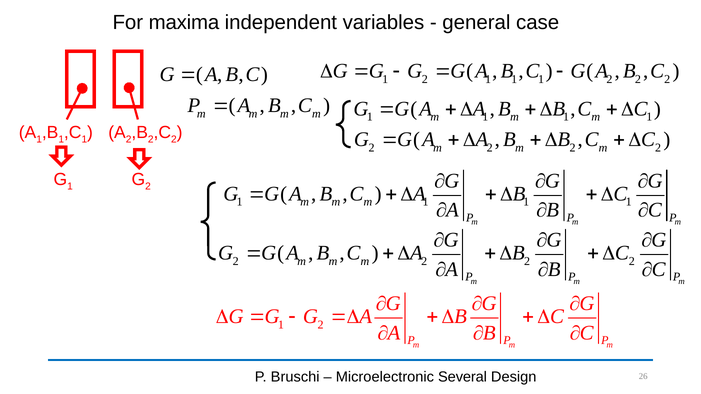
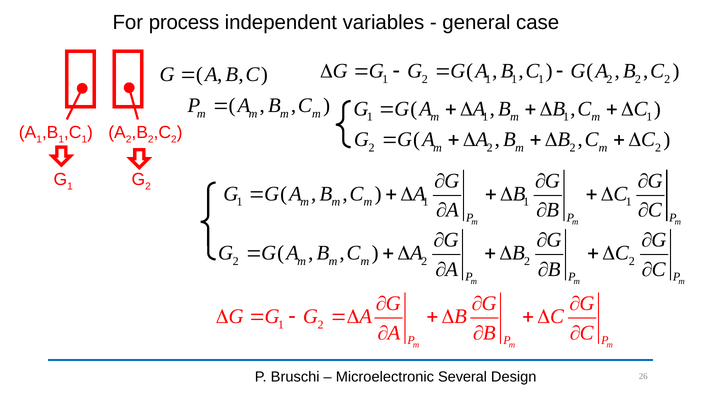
maxima: maxima -> process (184, 22)
